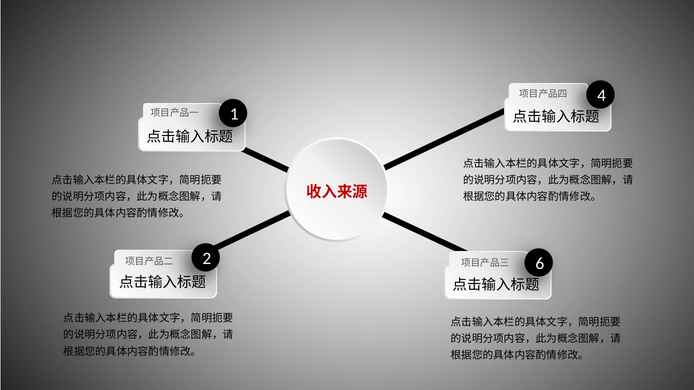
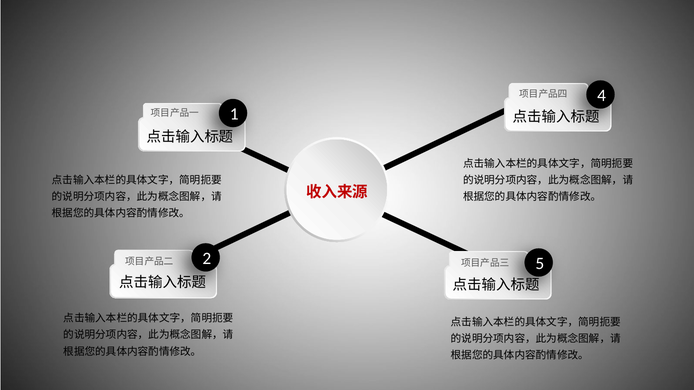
6: 6 -> 5 (540, 264)
